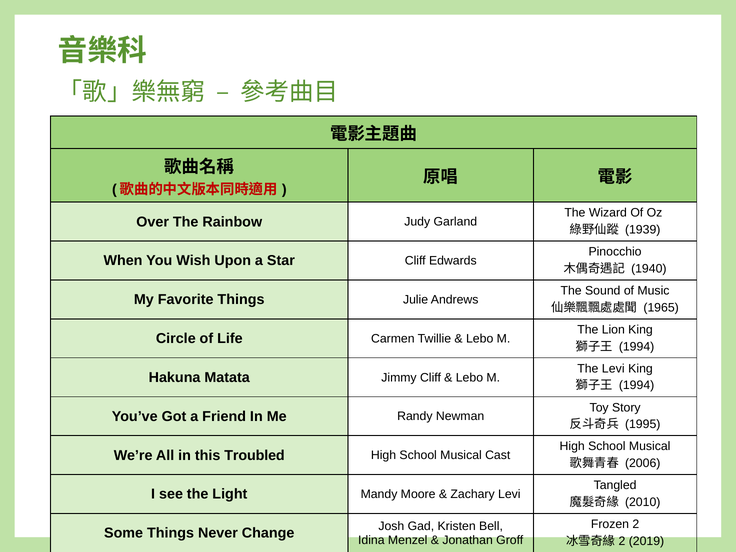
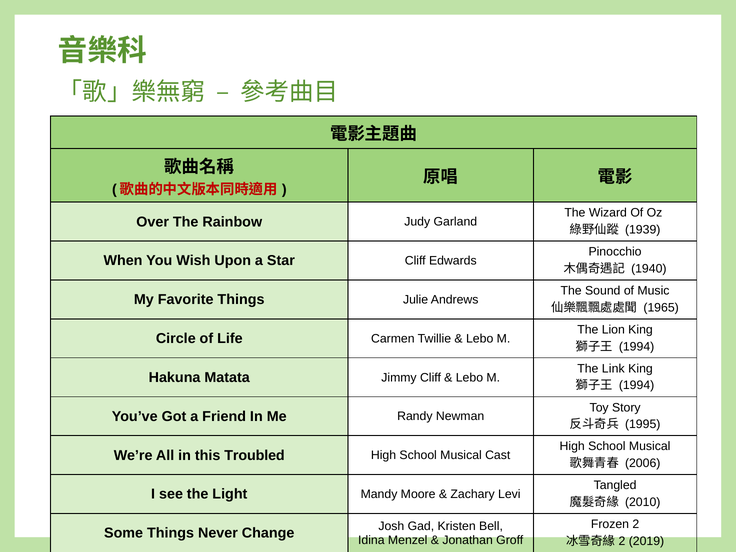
The Levi: Levi -> Link (613, 369)
